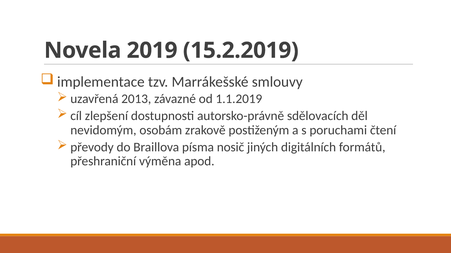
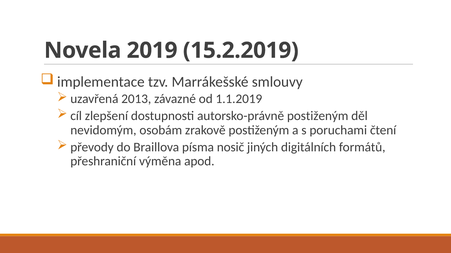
autorsko-právně sdělovacích: sdělovacích -> postiženým (318, 116)
